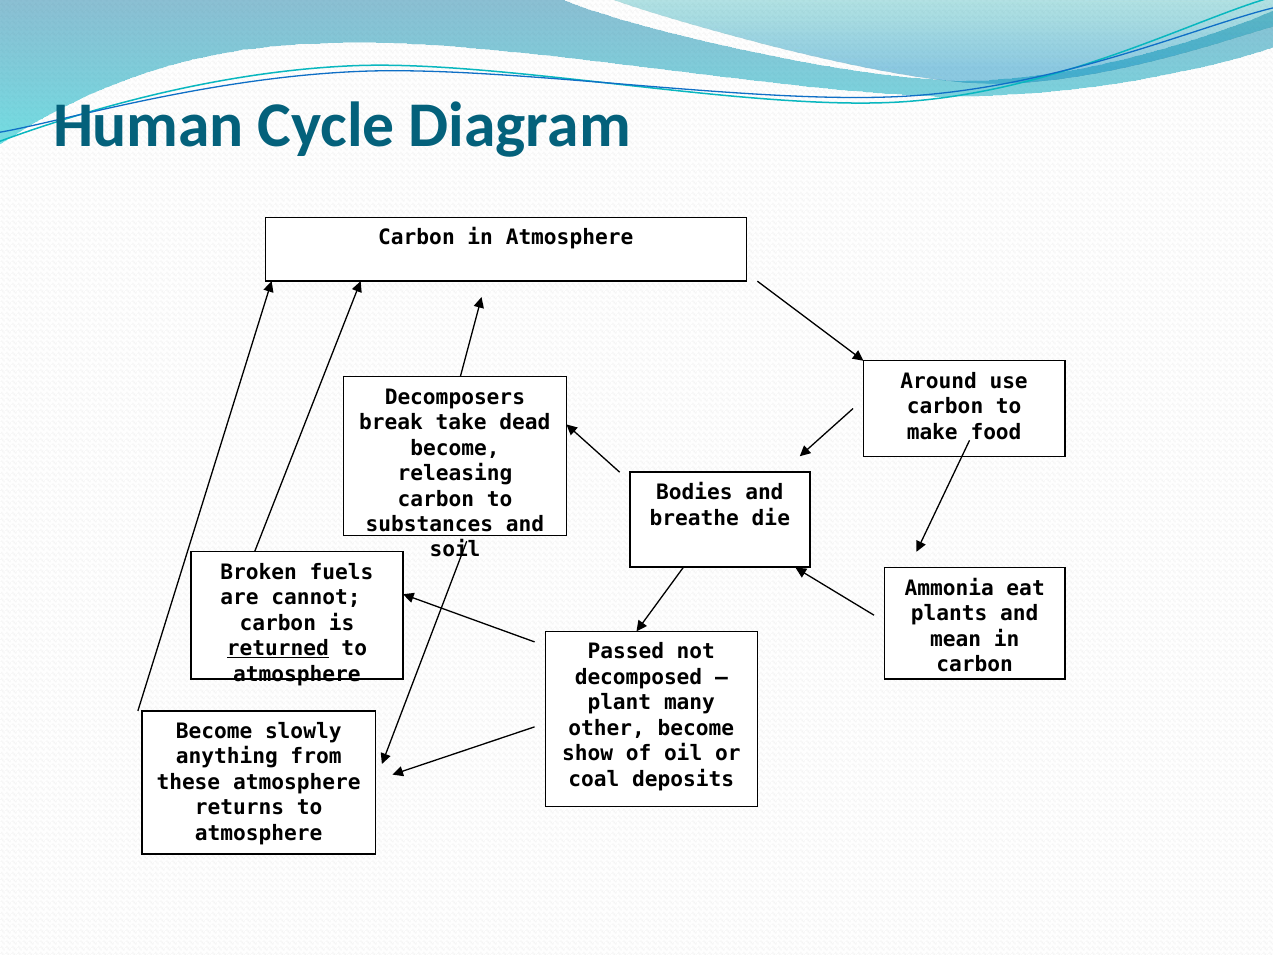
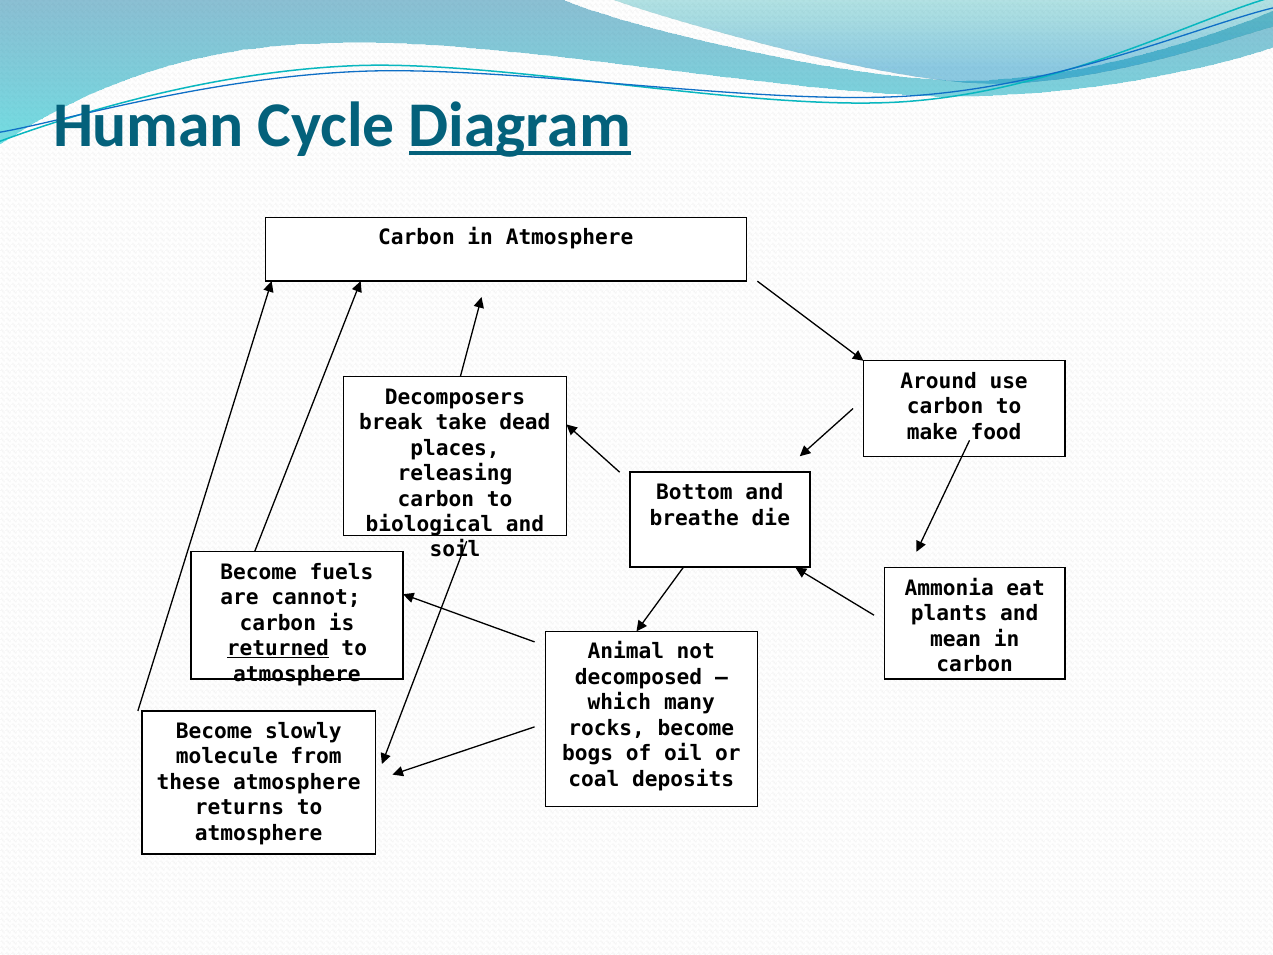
Diagram underline: none -> present (520, 125)
become: become -> places (455, 448)
Bodies: Bodies -> Bottom (694, 492)
substances: substances -> biological (429, 524)
Broken: Broken -> Become (259, 572)
Passed: Passed -> Animal (626, 652)
plant: plant -> which (619, 703)
other: other -> rocks (607, 728)
show: show -> bogs (588, 753)
anything: anything -> molecule (227, 757)
